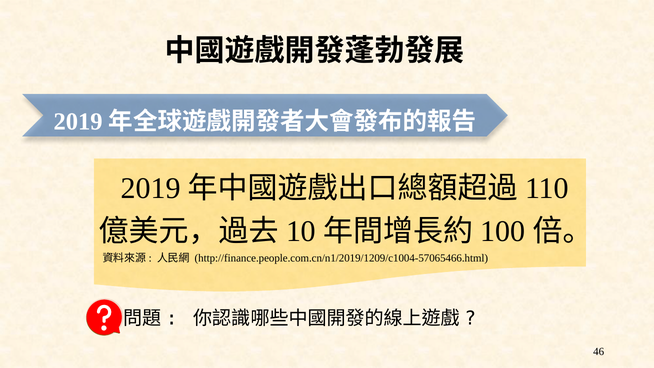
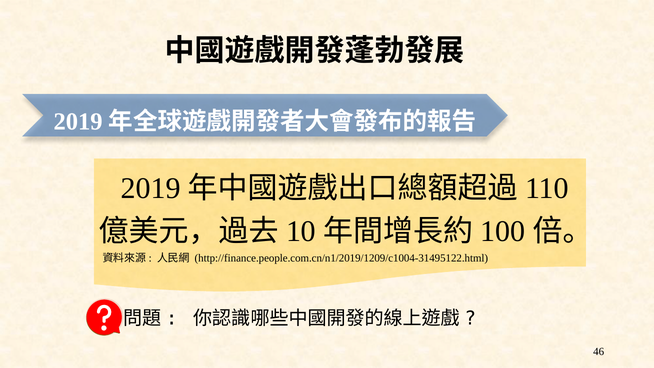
http://finance.people.com.cn/n1/2019/1209/c1004-57065466.html: http://finance.people.com.cn/n1/2019/1209/c1004-57065466.html -> http://finance.people.com.cn/n1/2019/1209/c1004-31495122.html (341, 258)
